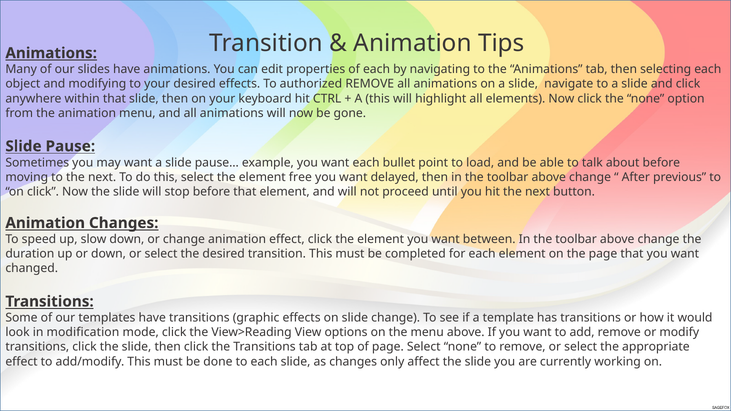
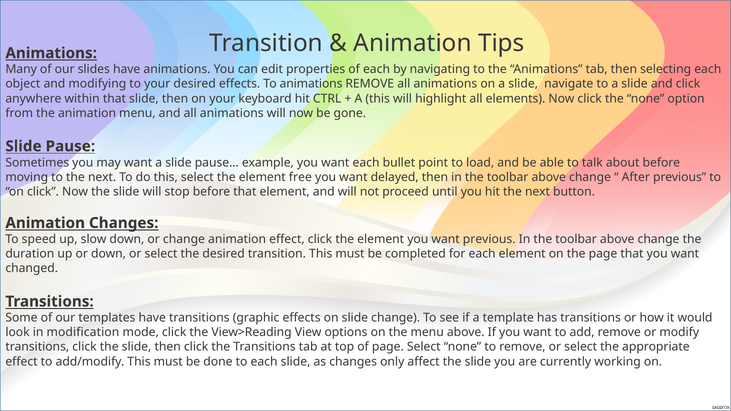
To authorized: authorized -> animations (311, 84)
want between: between -> previous (489, 239)
